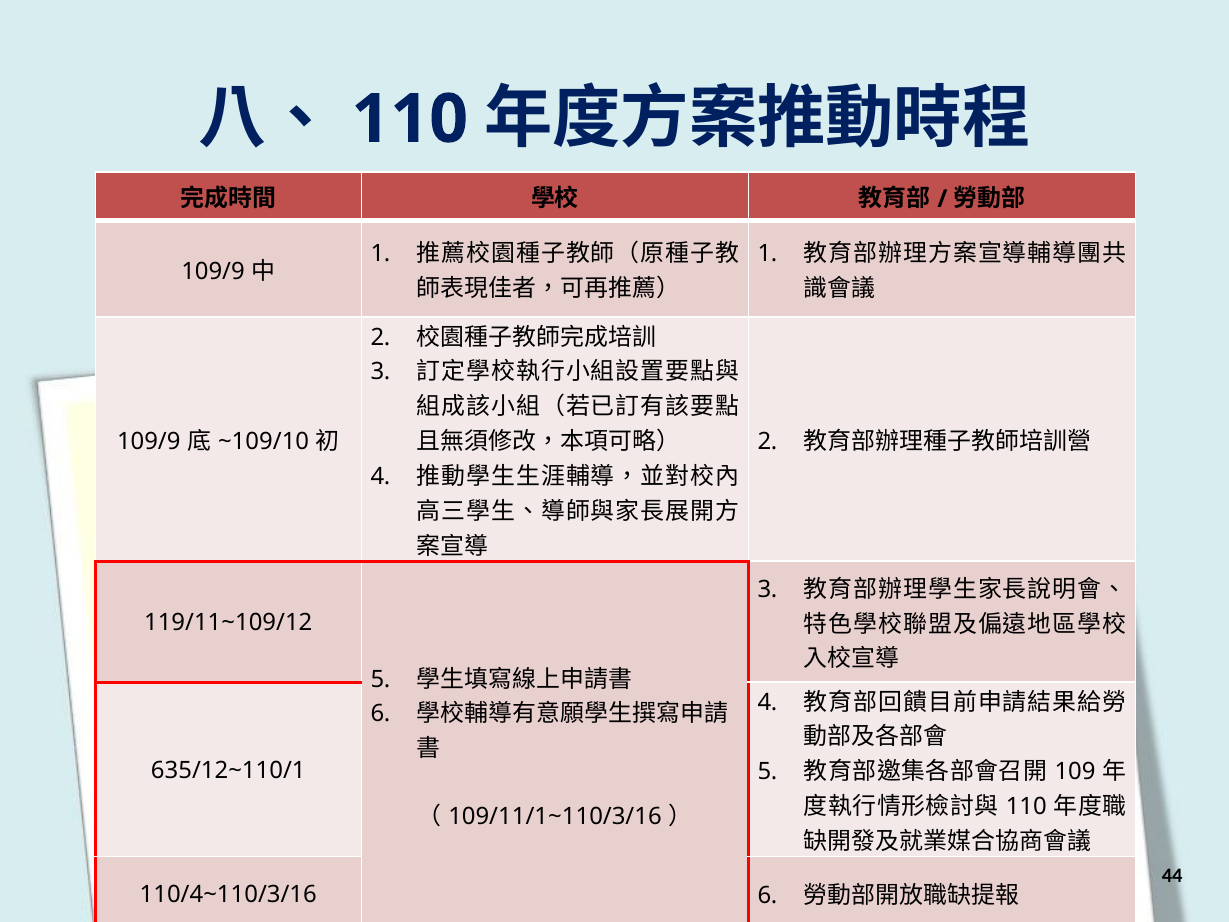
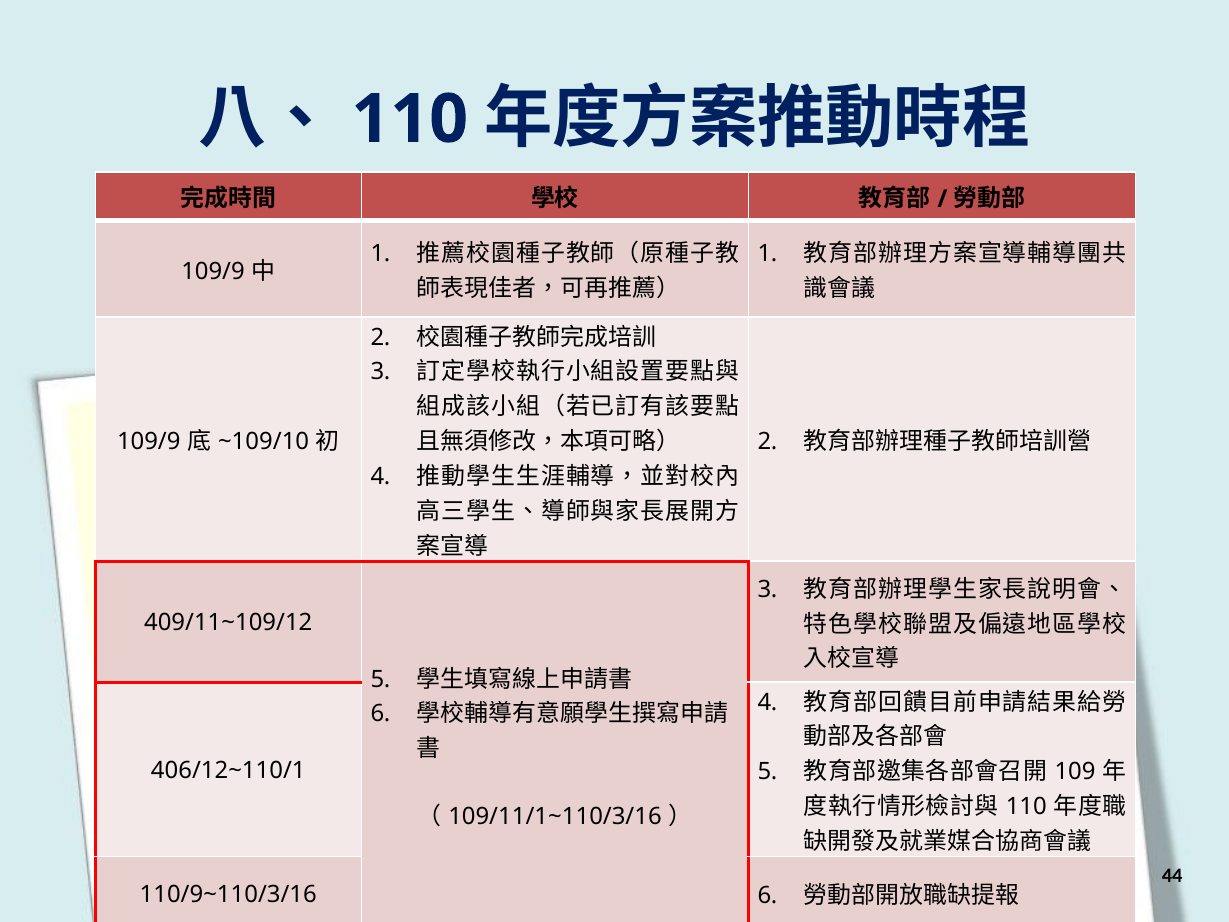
119/11~109/12: 119/11~109/12 -> 409/11~109/12 (228, 623)
635/12~110/1: 635/12~110/1 -> 406/12~110/1 (228, 771)
110/4~110/3/16: 110/4~110/3/16 -> 110/9~110/3/16 (228, 894)
